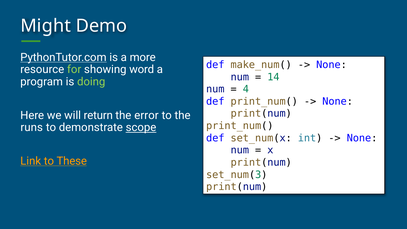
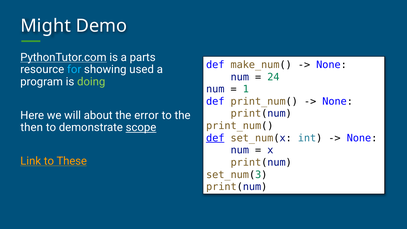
more: more -> parts (143, 57)
for colour: light green -> light blue (74, 70)
word: word -> used (142, 70)
14: 14 -> 24 (273, 77)
4: 4 -> 1 (246, 89)
return: return -> about (98, 115)
runs: runs -> then (32, 127)
def underline: none -> present (215, 138)
